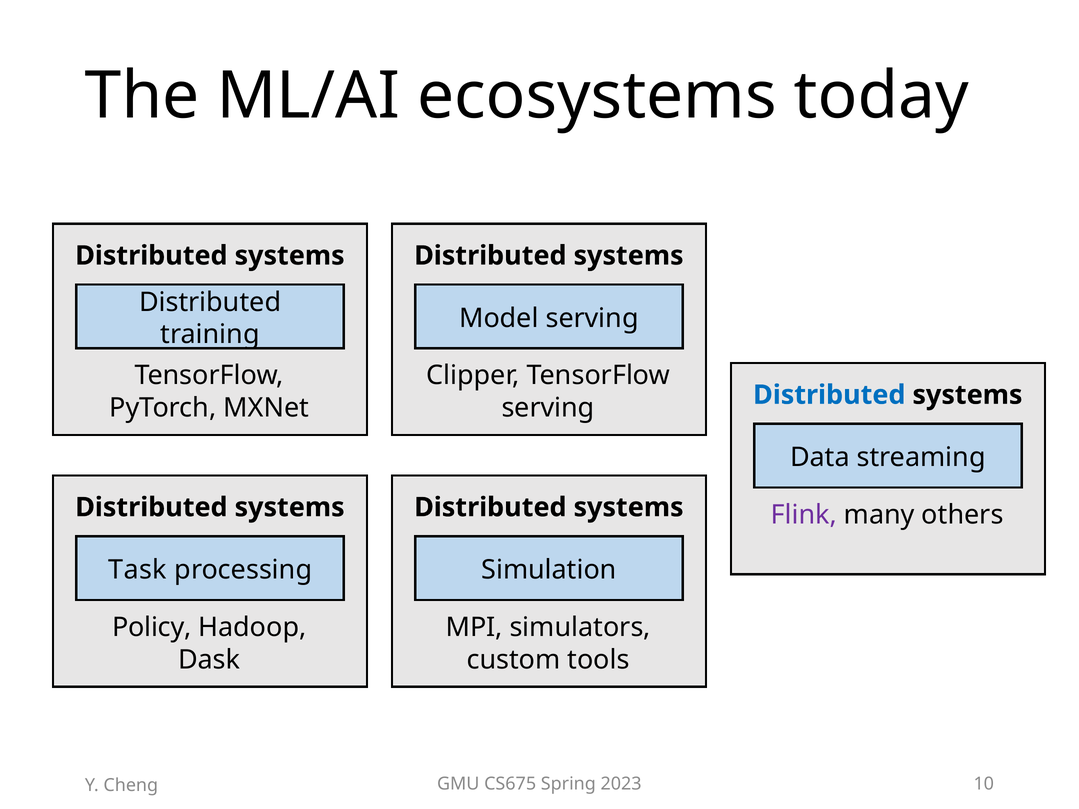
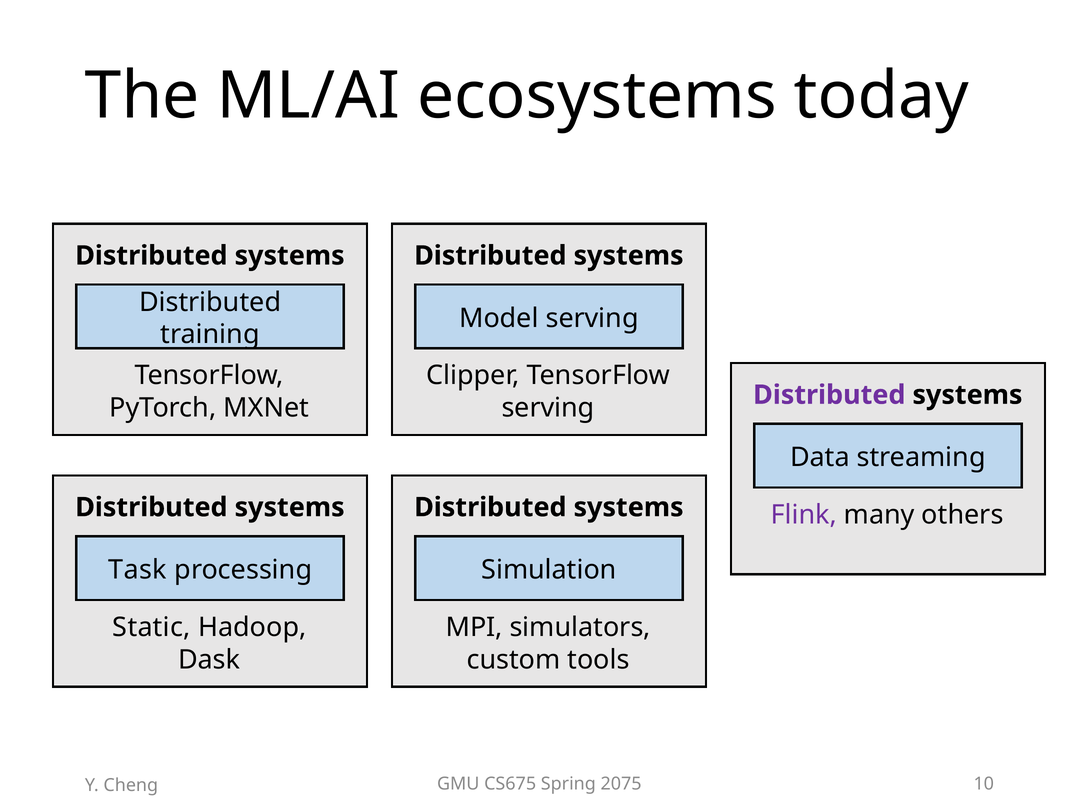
Distributed colour: blue -> purple (829, 395)
Policy: Policy -> Static (152, 627)
2023: 2023 -> 2075 (621, 784)
